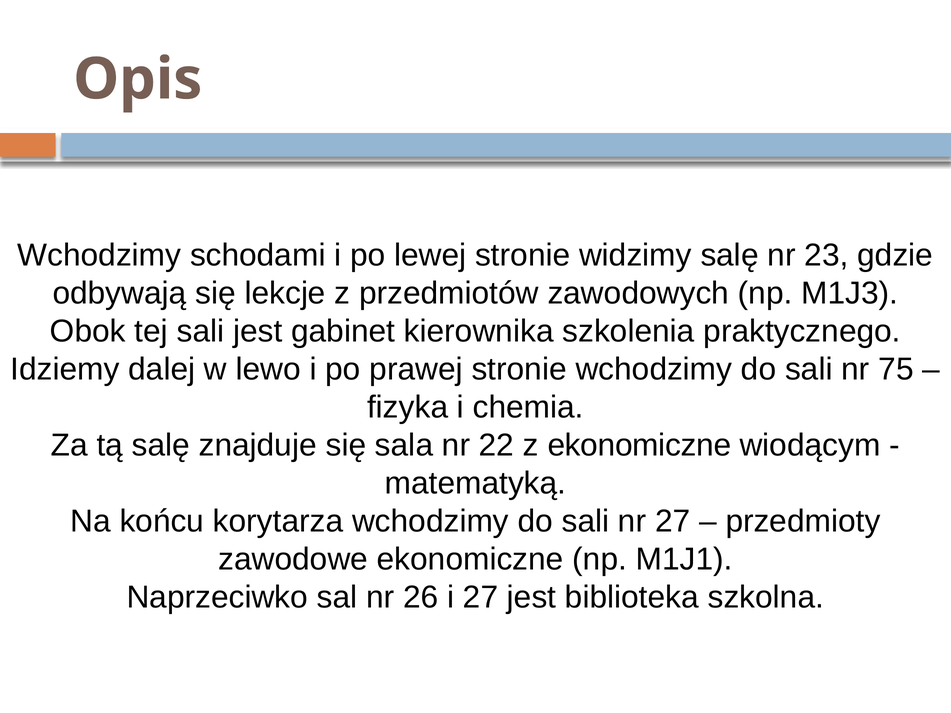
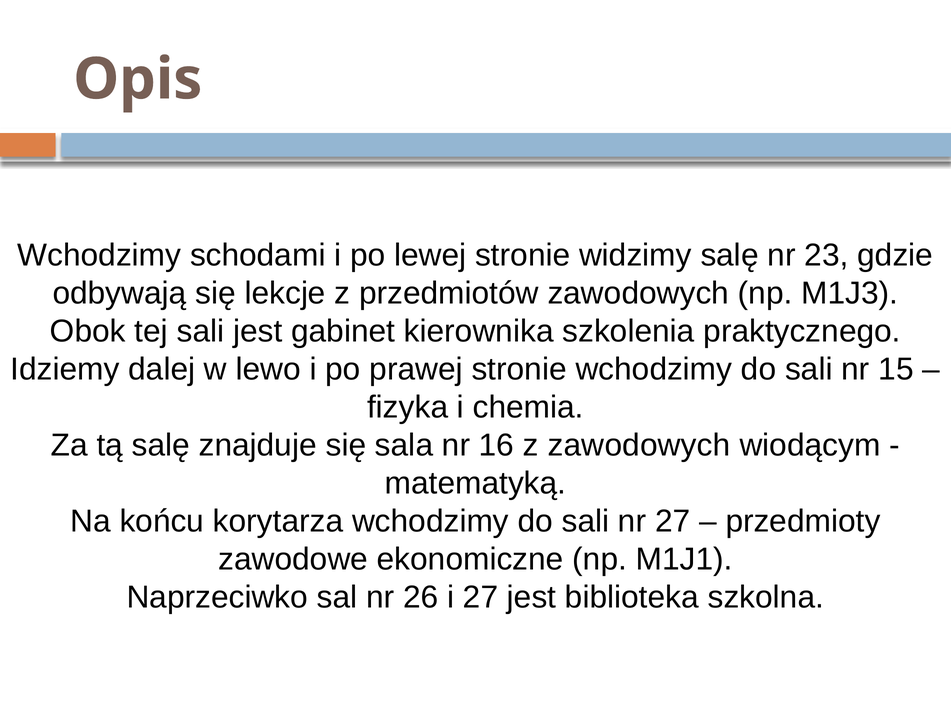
75: 75 -> 15 (896, 369)
22: 22 -> 16 (496, 445)
z ekonomiczne: ekonomiczne -> zawodowych (639, 445)
